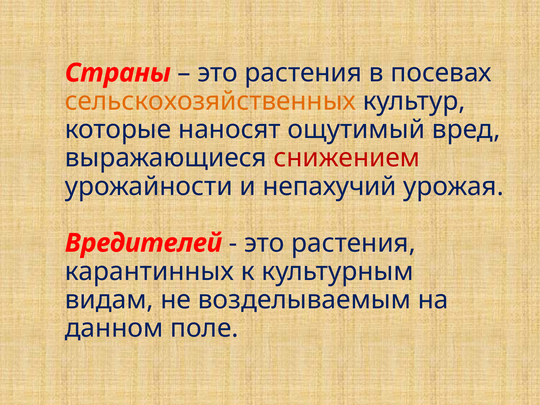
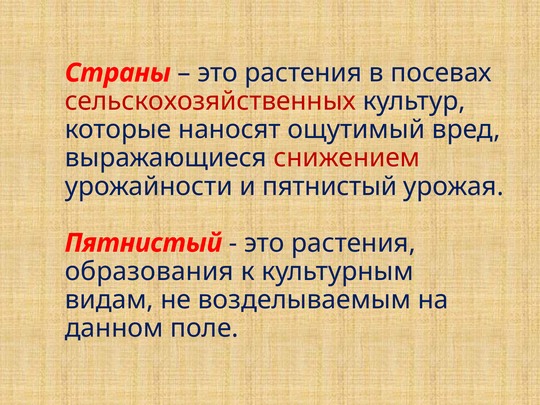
сельскохозяйственных colour: orange -> red (210, 101)
и непахучий: непахучий -> пятнистый (330, 186)
Вредителей: Вредителей -> Пятнистый (143, 243)
карантинных: карантинных -> образования (149, 271)
